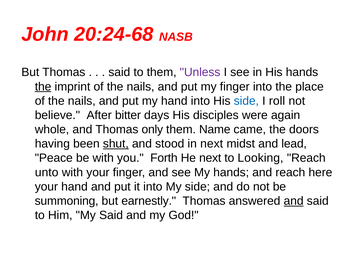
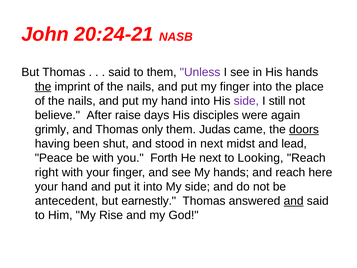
20:24-68: 20:24-68 -> 20:24-21 (114, 34)
side colour: blue -> purple (246, 101)
roll: roll -> still (277, 101)
bitter: bitter -> raise (128, 115)
whole: whole -> grimly (52, 129)
Name: Name -> Judas (215, 129)
doors underline: none -> present (304, 129)
shut underline: present -> none (116, 144)
unto: unto -> right (47, 172)
summoning: summoning -> antecedent (66, 201)
My Said: Said -> Rise (111, 215)
